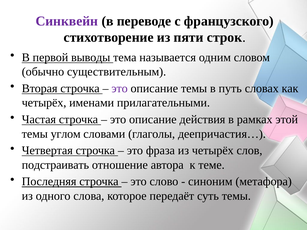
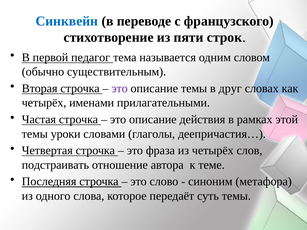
Синквейн colour: purple -> blue (67, 21)
выводы: выводы -> педагог (91, 58)
путь: путь -> друг (230, 89)
углом: углом -> уроки (66, 134)
